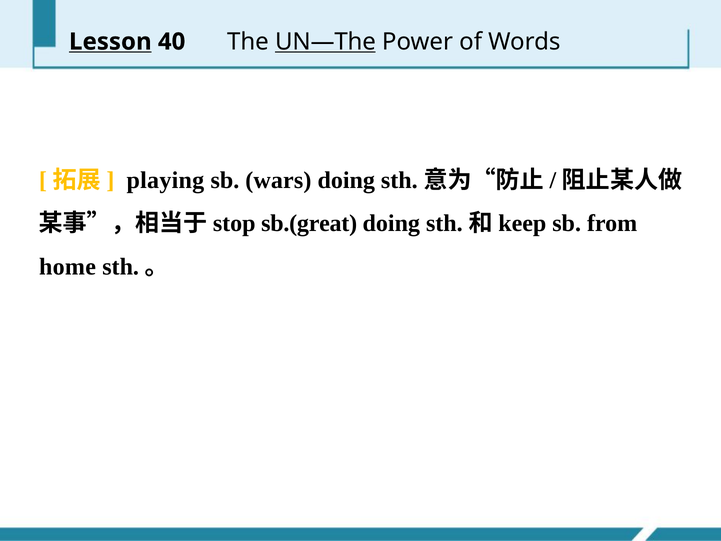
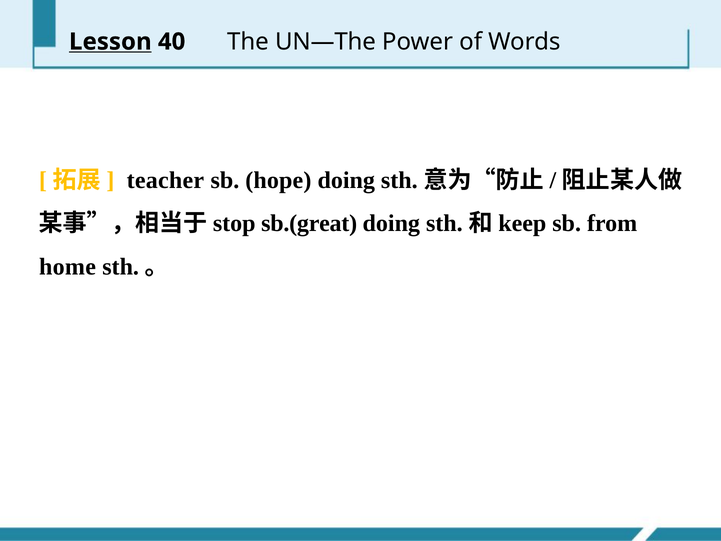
UN—The underline: present -> none (325, 42)
playing: playing -> teacher (165, 180)
wars: wars -> hope (278, 180)
